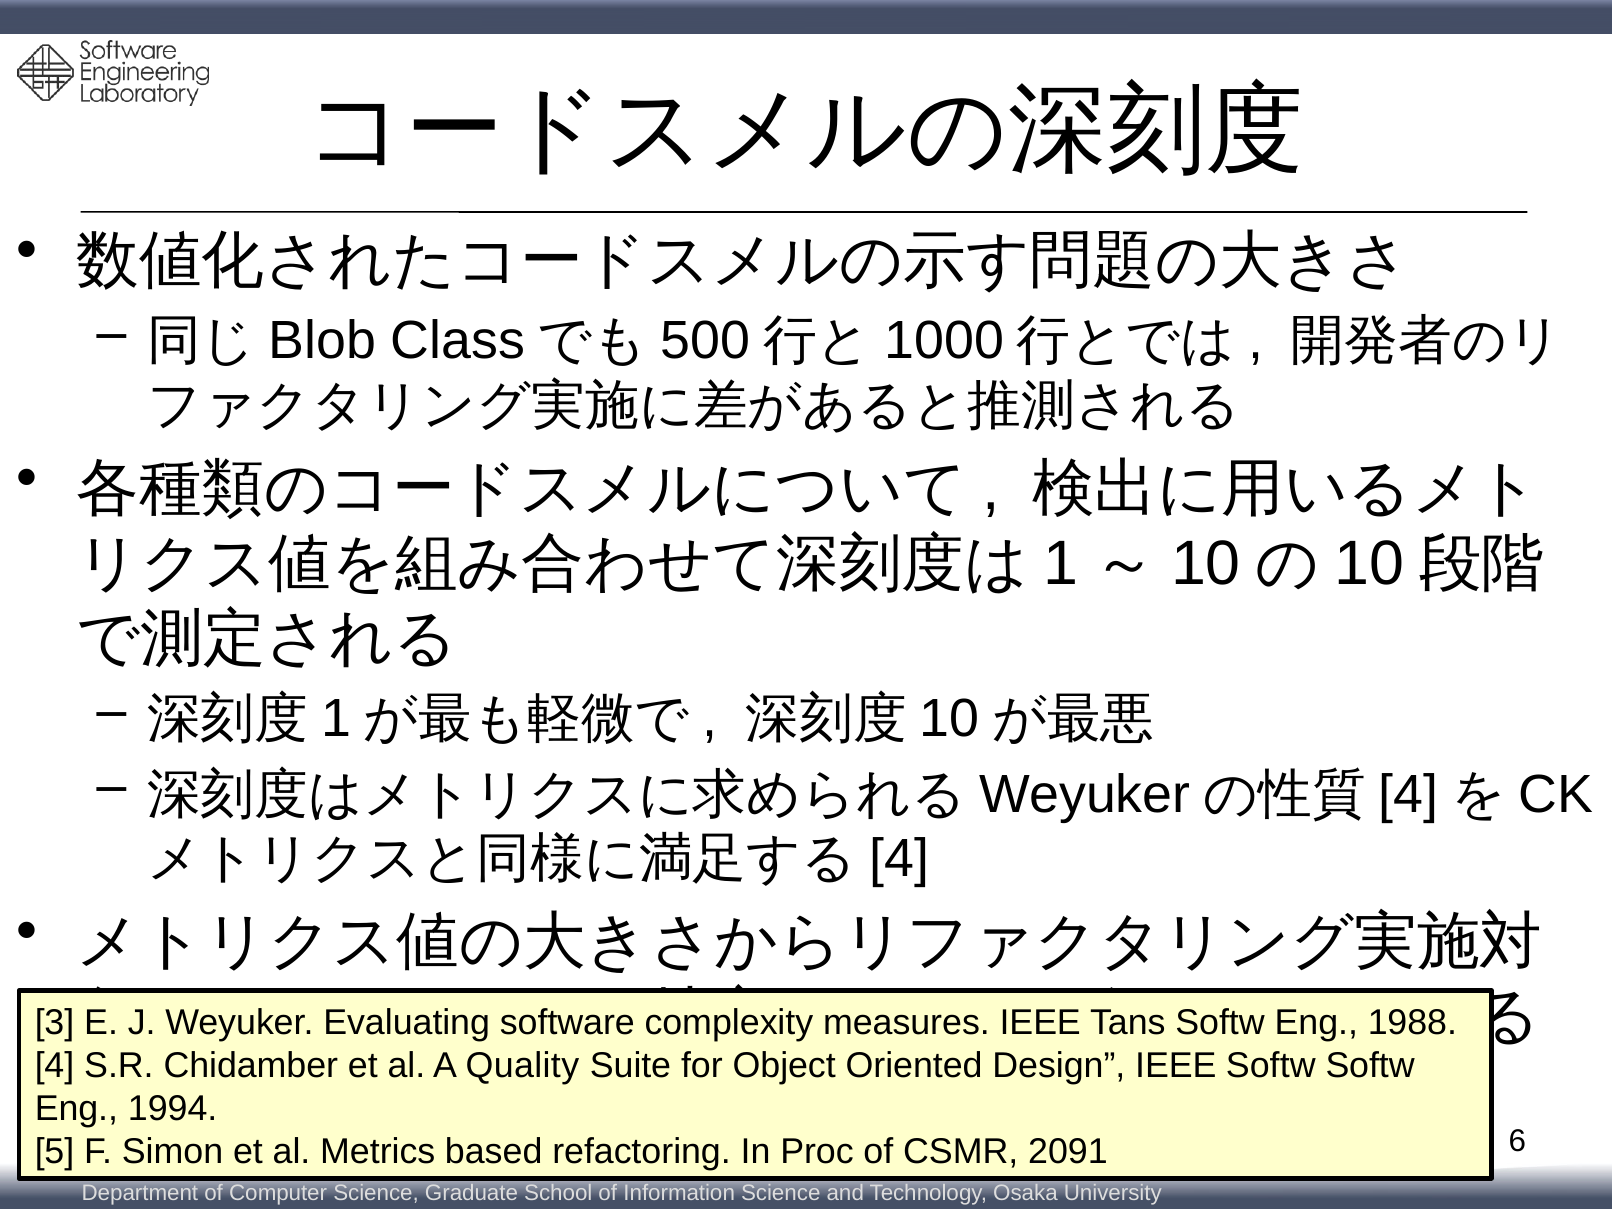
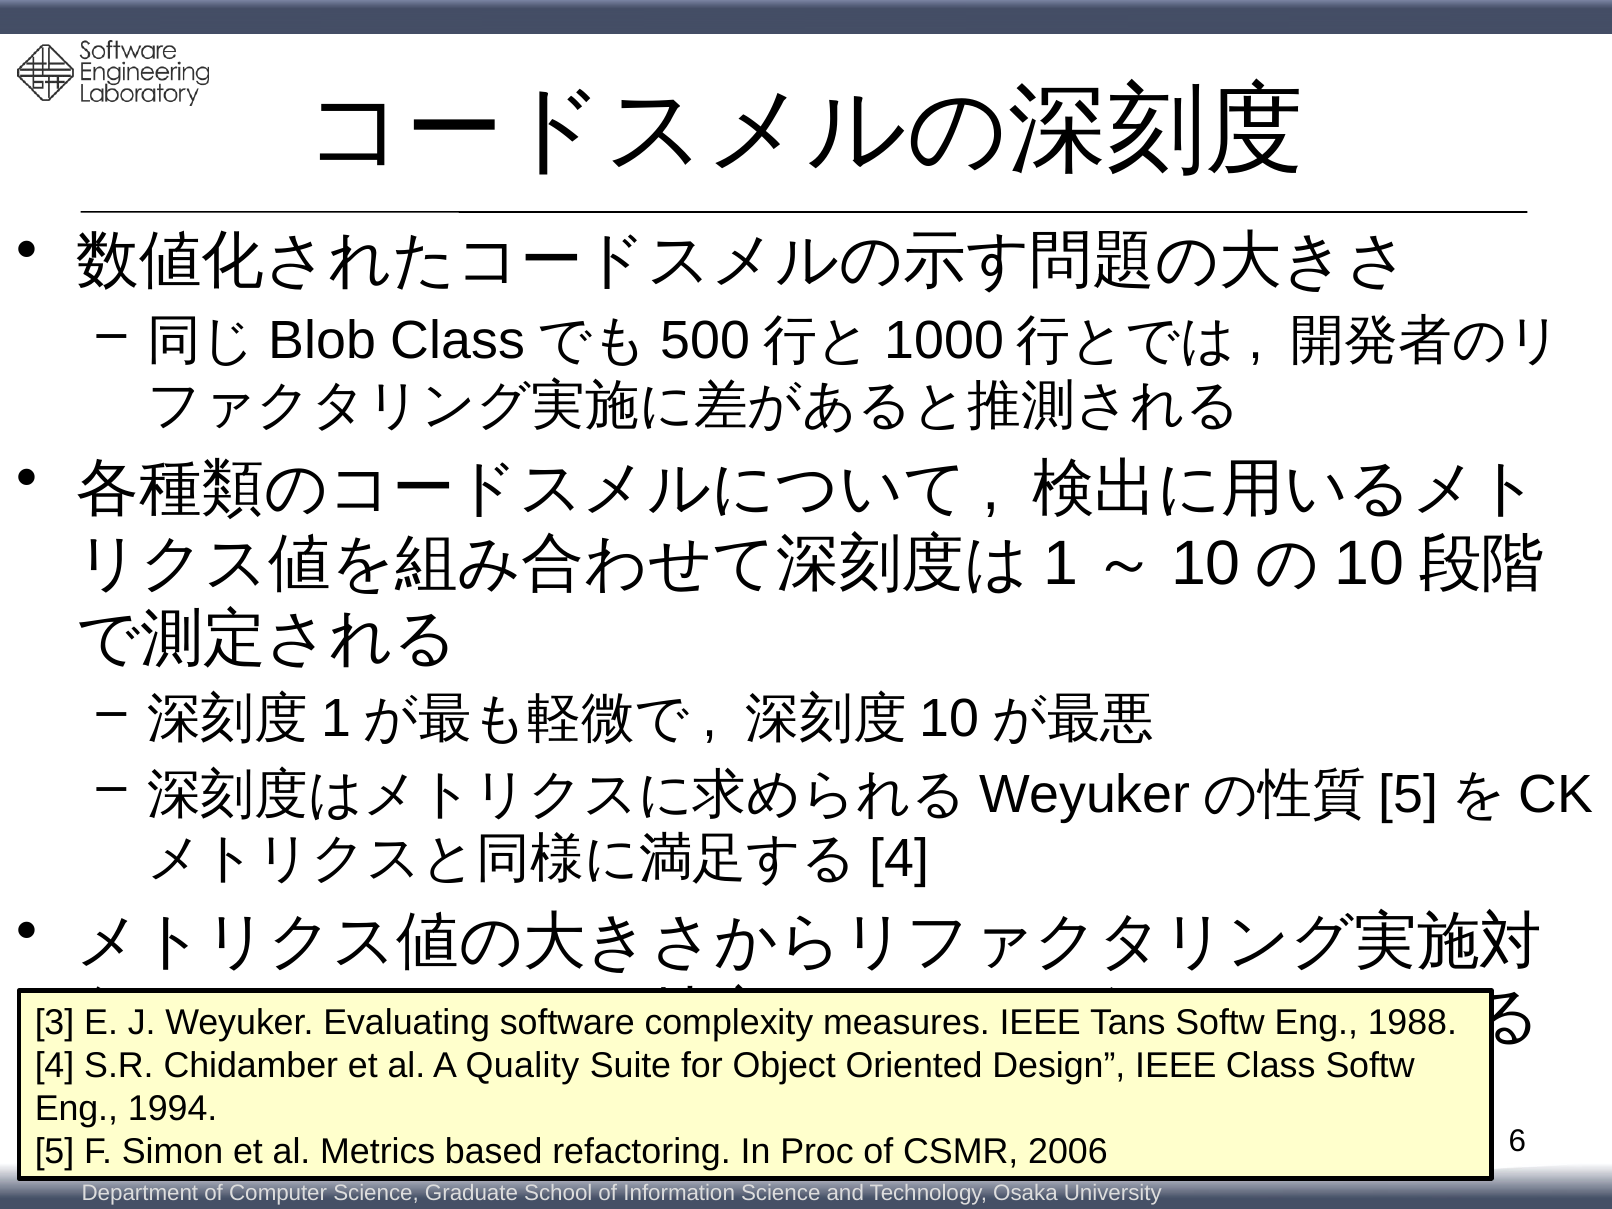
4: 4 -> 5 (1408, 794)
IEEE Softw: Softw -> Class (1271, 1065)
2091: 2091 -> 2006 (1068, 1151)
